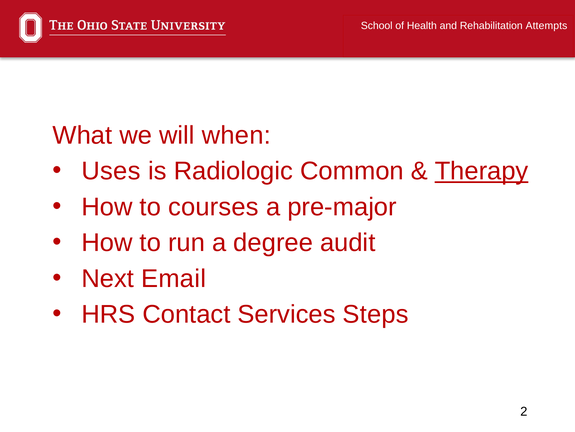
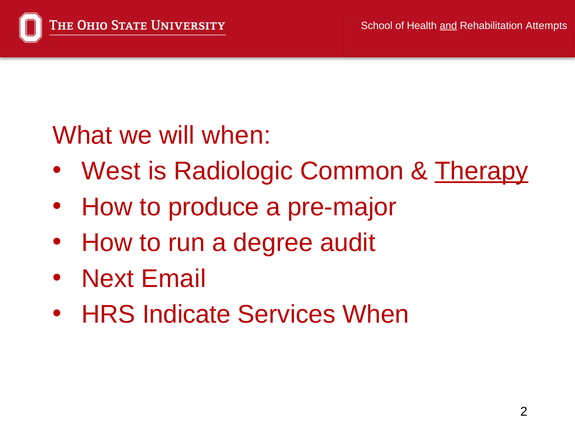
and underline: none -> present (448, 26)
Uses: Uses -> West (111, 171)
courses: courses -> produce (214, 207)
Contact: Contact -> Indicate (187, 314)
Services Steps: Steps -> When (376, 314)
